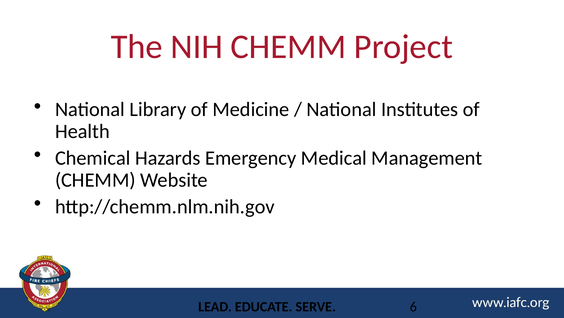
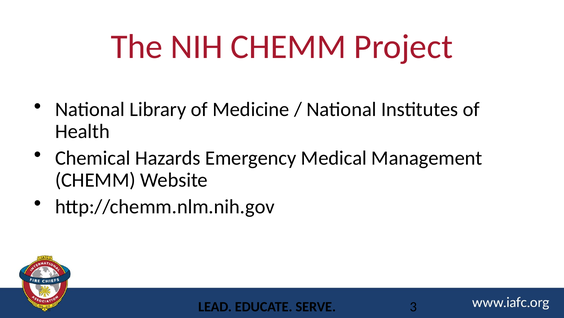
6: 6 -> 3 (413, 307)
